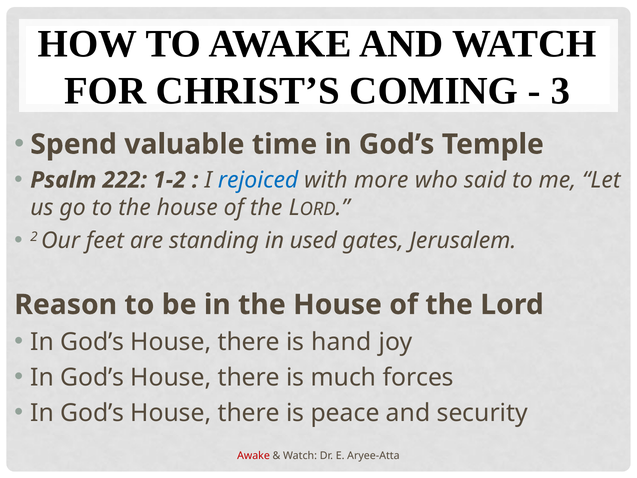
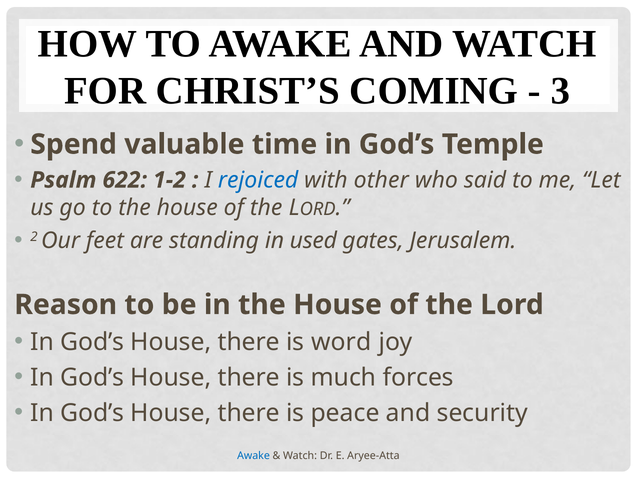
222: 222 -> 622 (125, 180)
more: more -> other (381, 180)
hand: hand -> word (341, 342)
Awake colour: red -> blue (254, 455)
